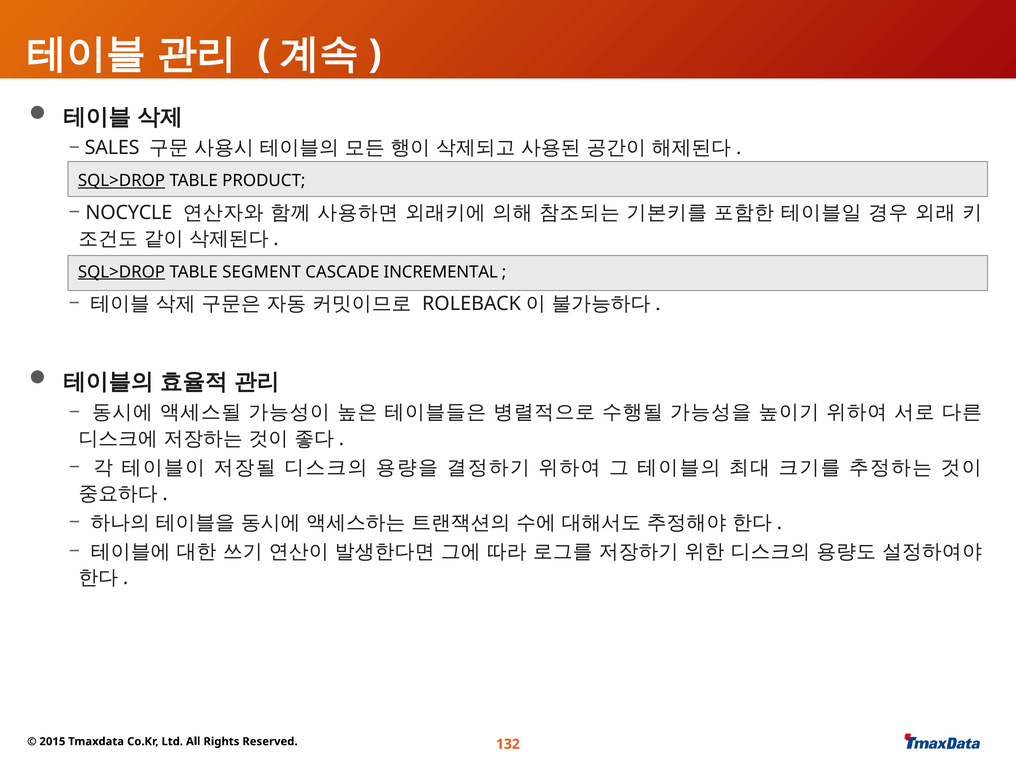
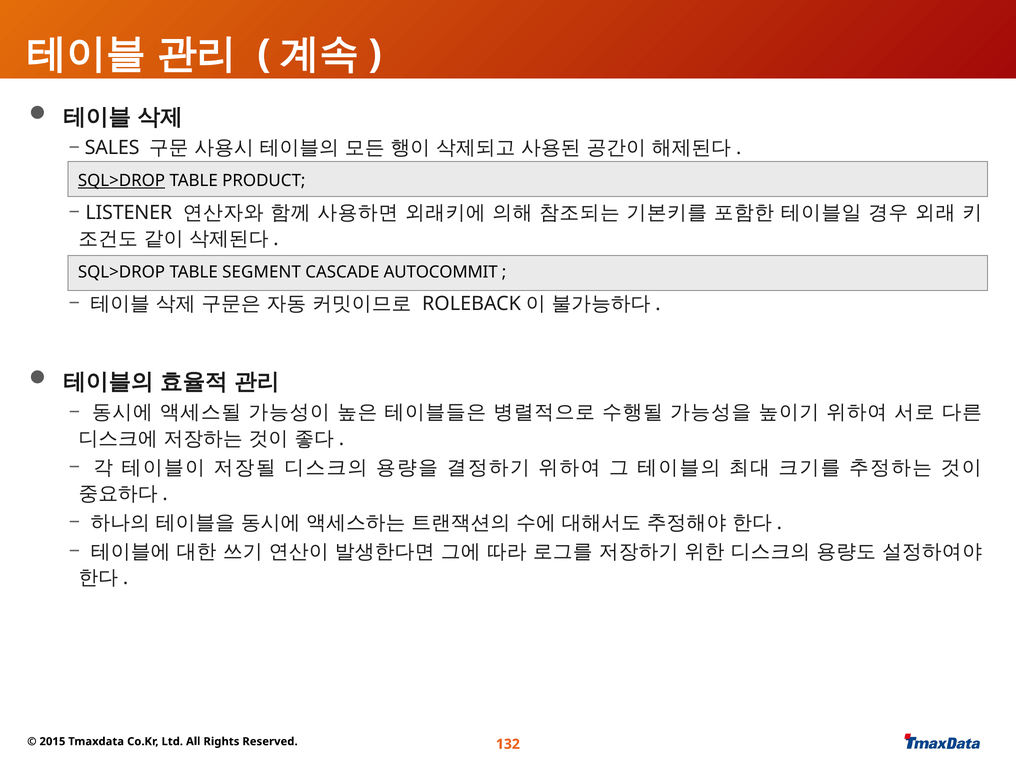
NOCYCLE: NOCYCLE -> LISTENER (129, 213)
SQL>DROP underline: present -> none (121, 272)
INCREMENTAL: INCREMENTAL -> AUTOCOMMIT (441, 272)
